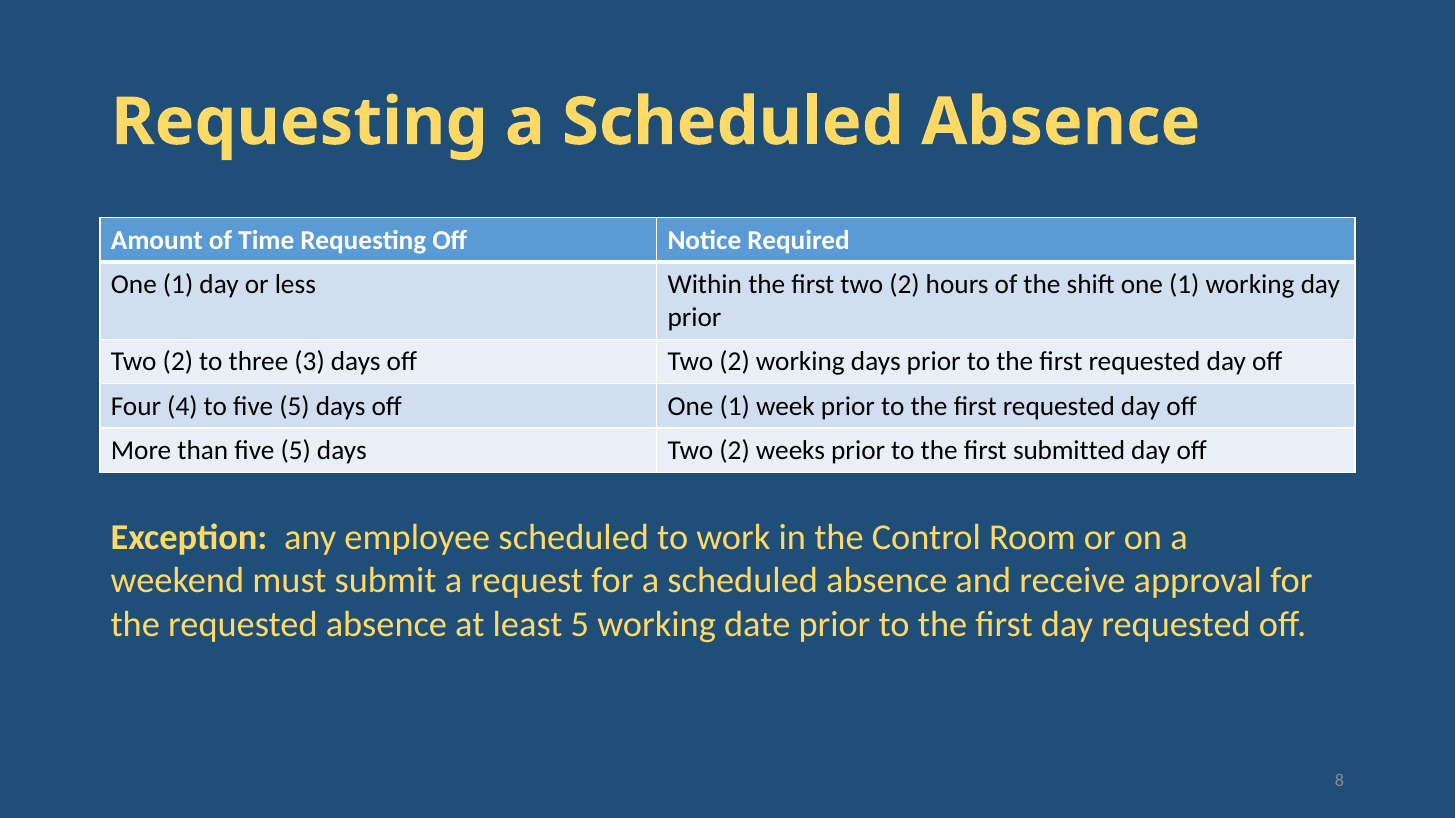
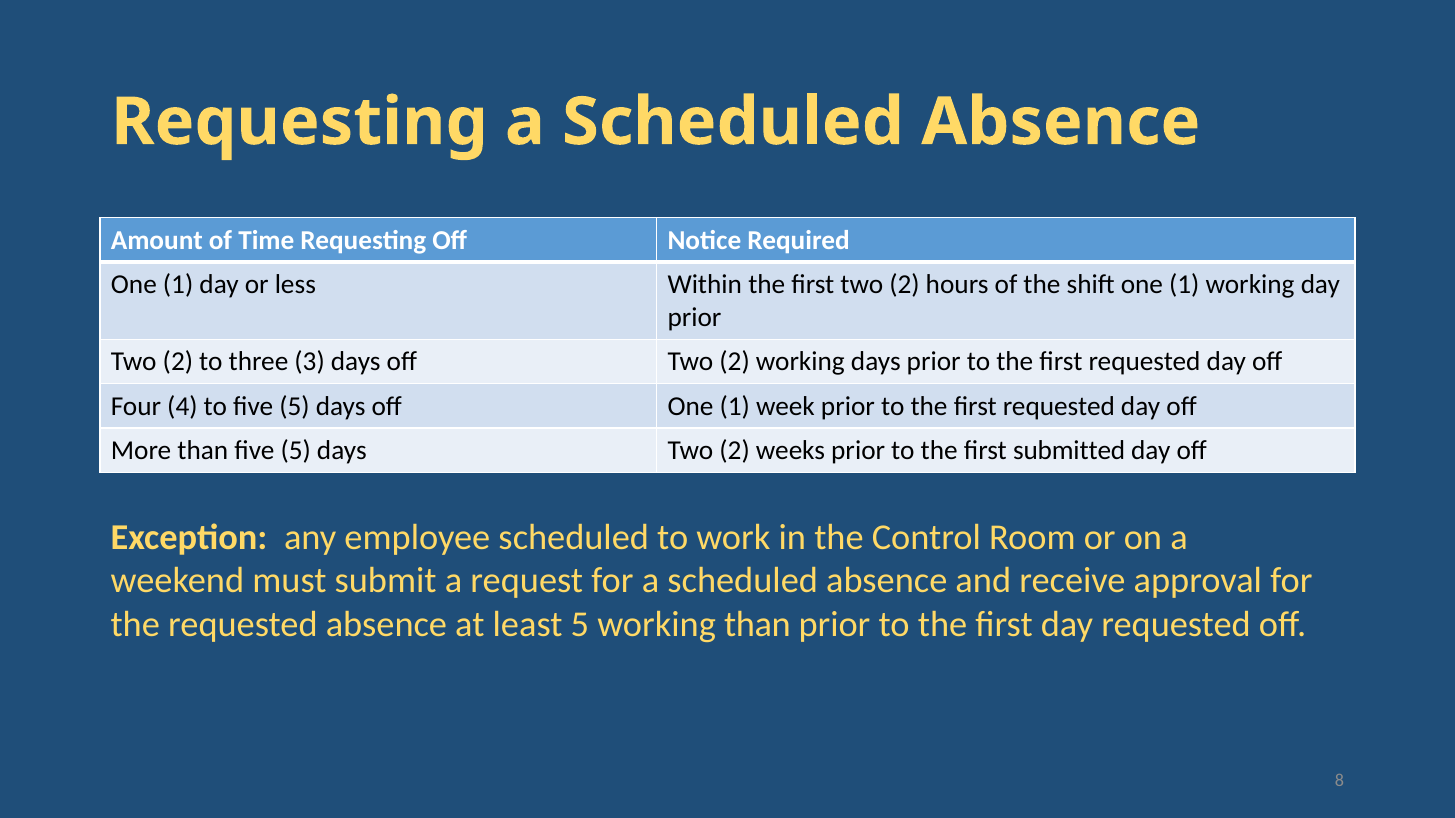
working date: date -> than (757, 625)
